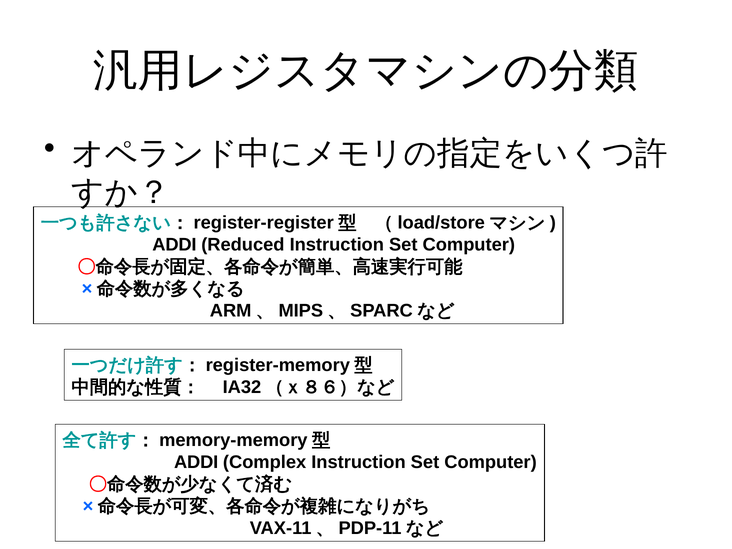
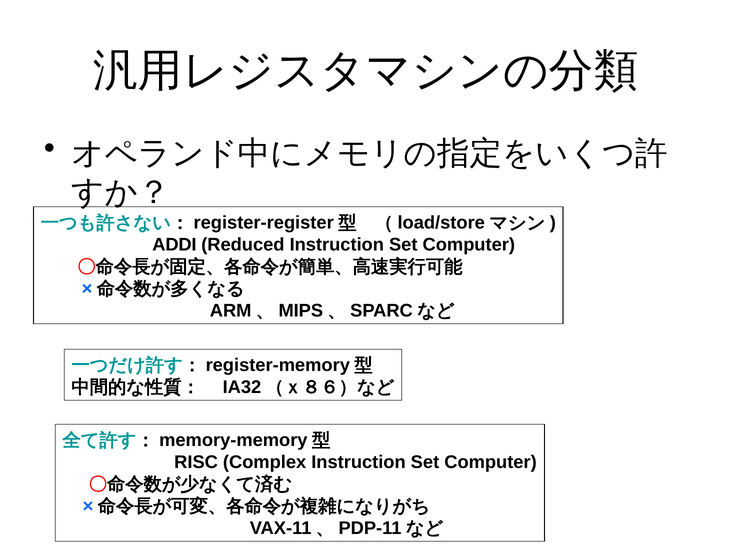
ADDI: ADDI -> RISC (196, 462)
